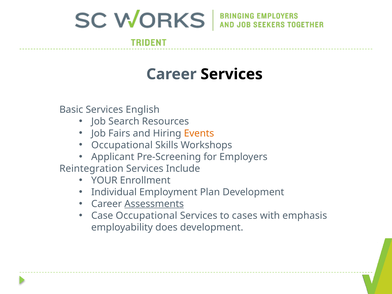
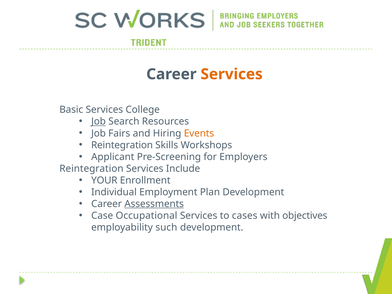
Services colour: black -> orange (232, 74)
English: English -> College (143, 110)
Job underline: none -> present (99, 122)
Occupational: Occupational -> Reintegration (122, 145)
emphasis: emphasis -> objectives (305, 216)
does: does -> such (166, 227)
